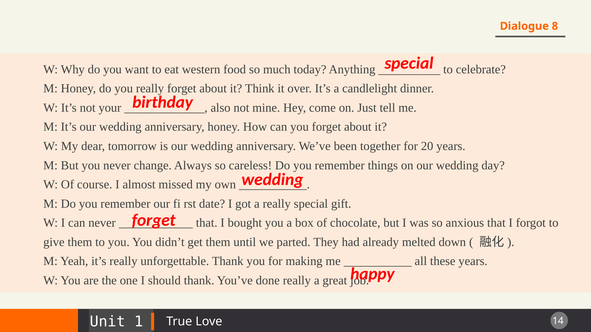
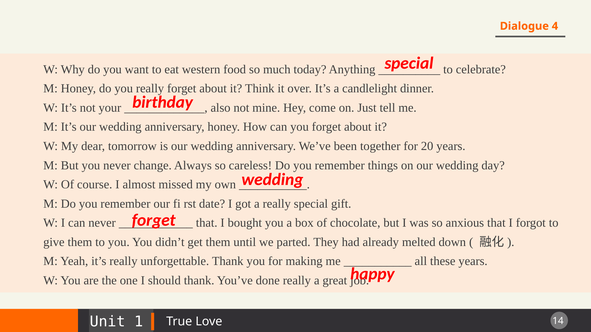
8: 8 -> 4 (555, 26)
